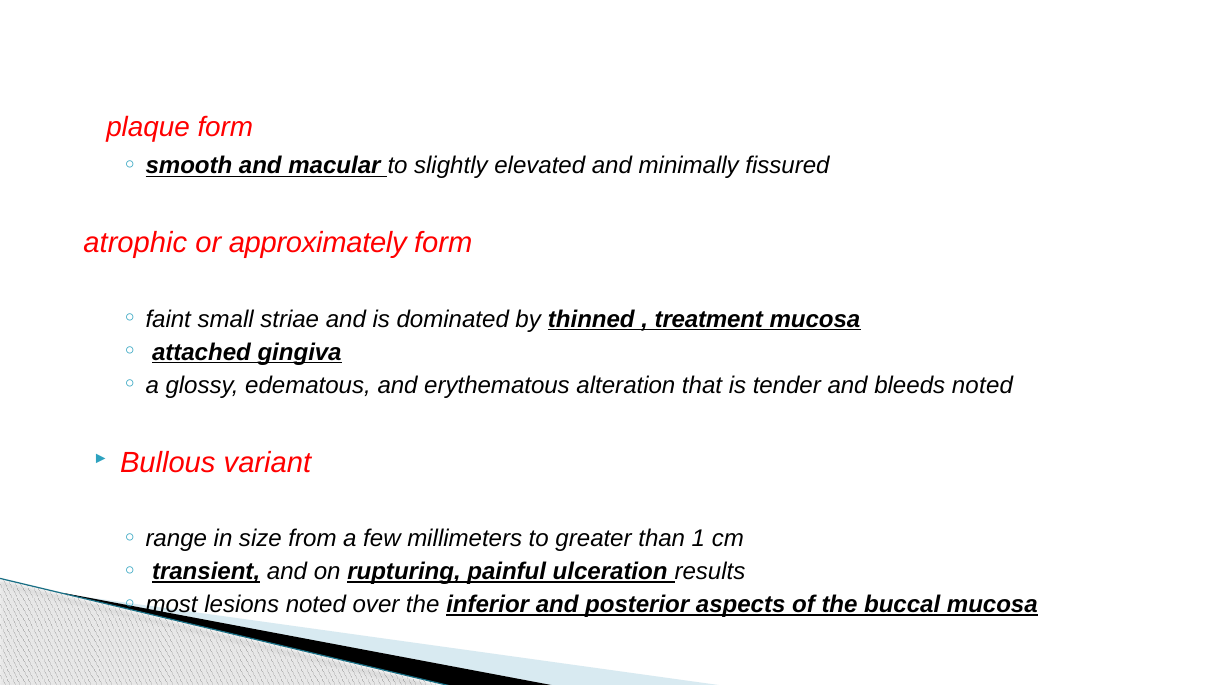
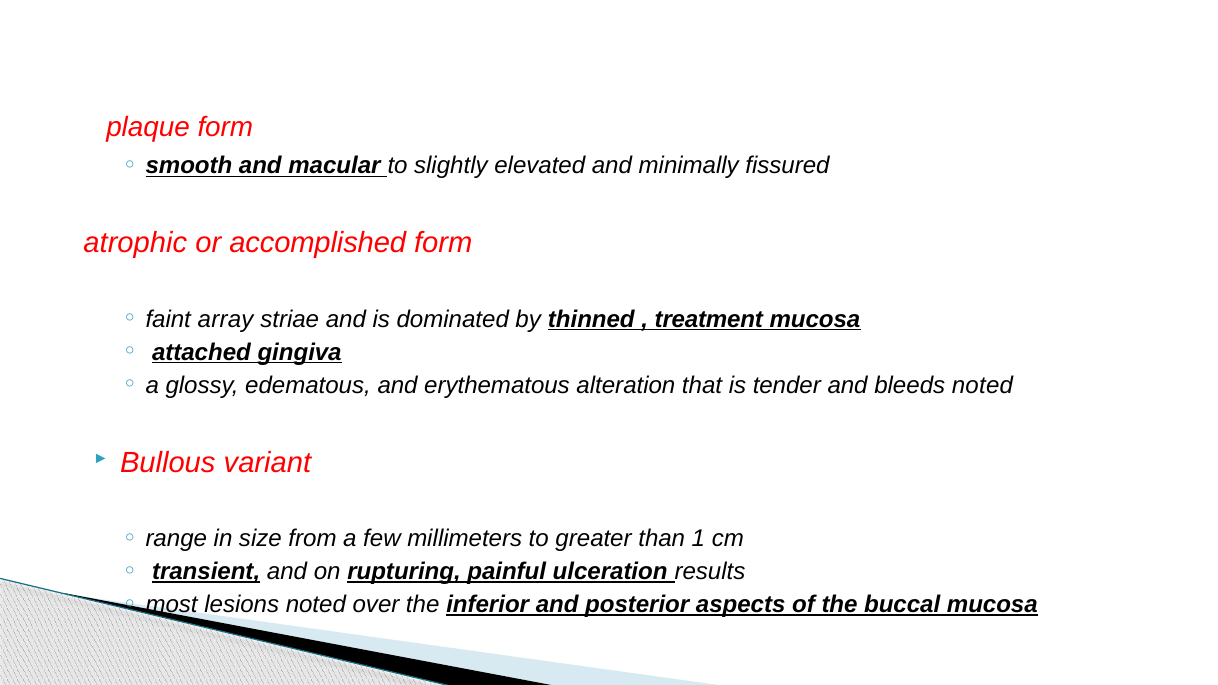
approximately: approximately -> accomplished (318, 243)
small: small -> array (226, 319)
